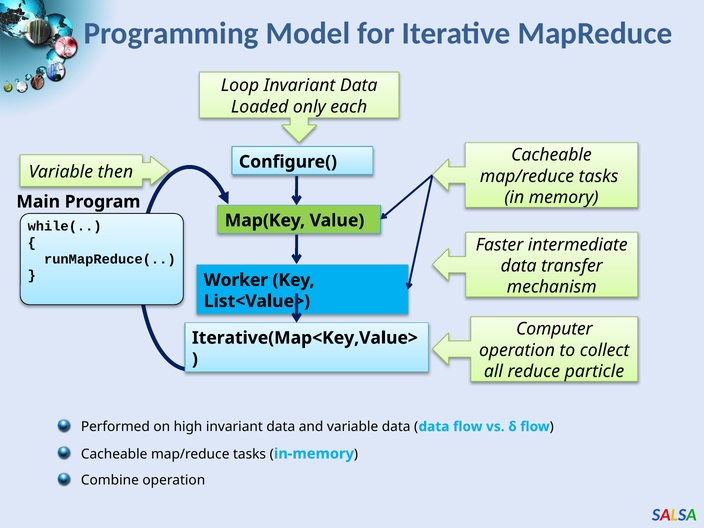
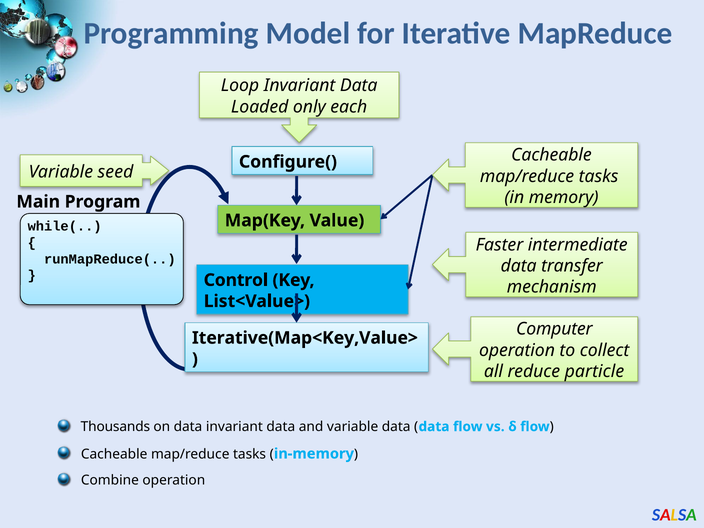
then: then -> seed (115, 172)
Worker: Worker -> Control (236, 280)
Performed: Performed -> Thousands (115, 427)
on high: high -> data (188, 427)
